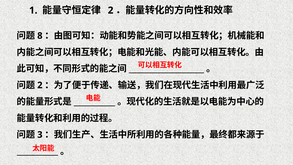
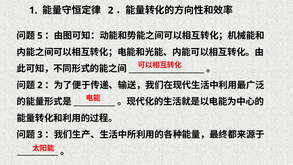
8: 8 -> 5 (40, 36)
